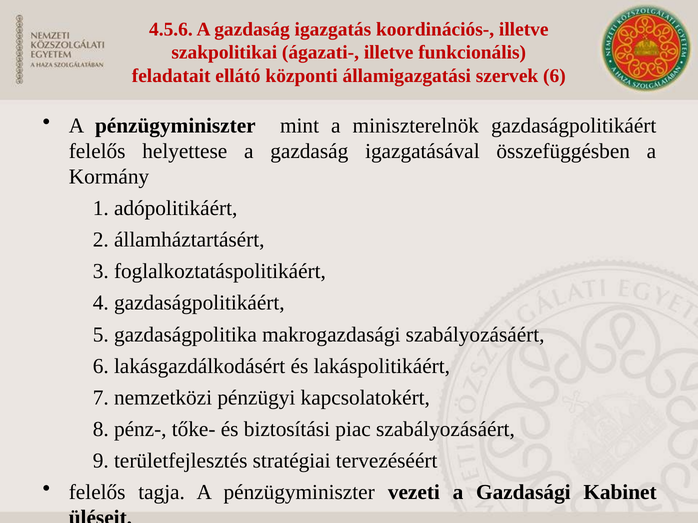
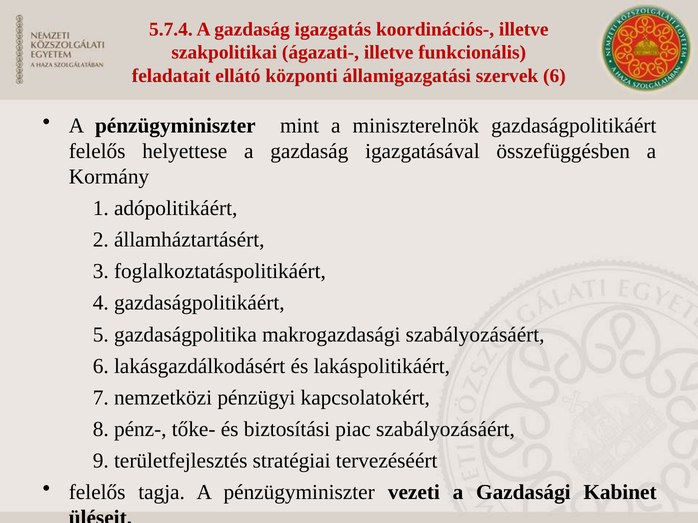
4.5.6: 4.5.6 -> 5.7.4 (171, 29)
